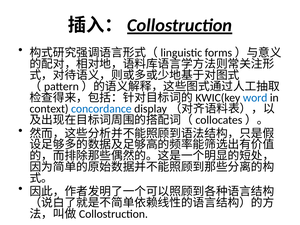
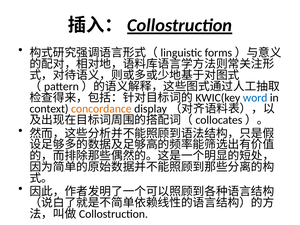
concordance colour: blue -> orange (101, 109)
